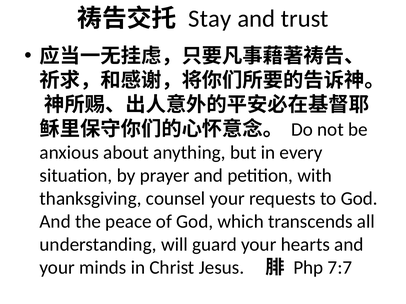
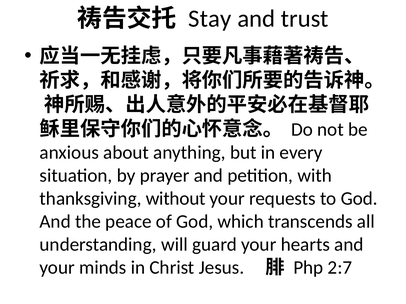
counsel: counsel -> without (176, 199)
7:7: 7:7 -> 2:7 (340, 268)
